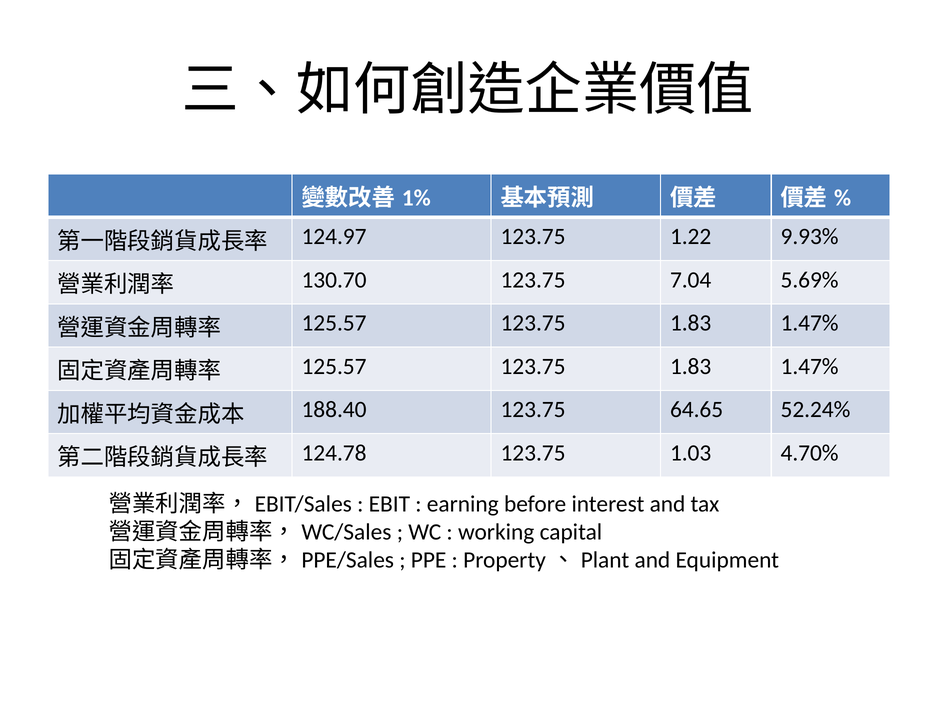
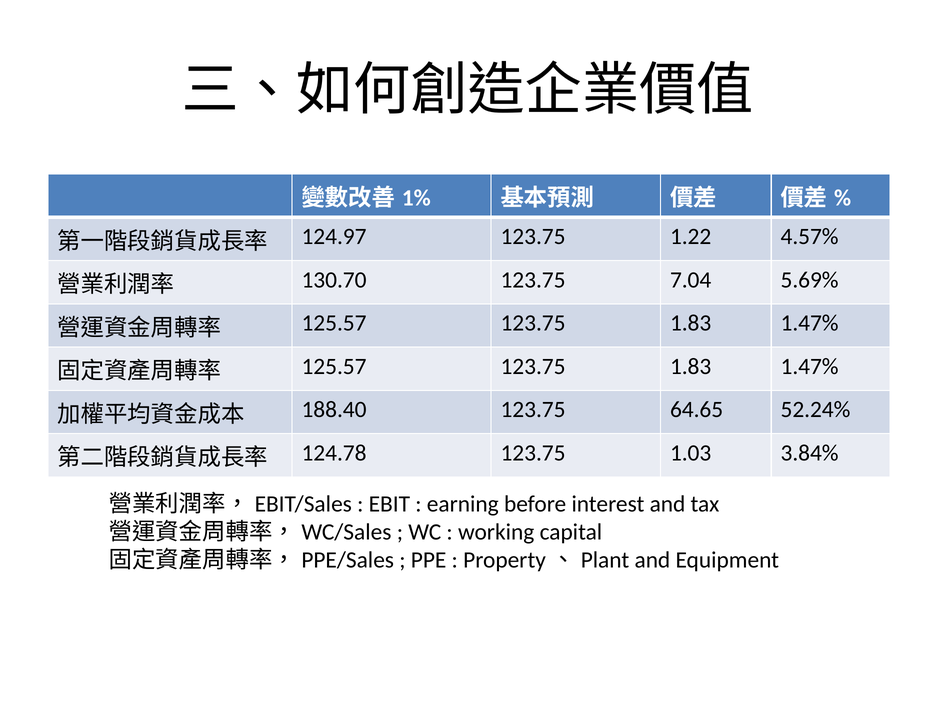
9.93%: 9.93% -> 4.57% (810, 237)
4.70%: 4.70% -> 3.84% (810, 453)
